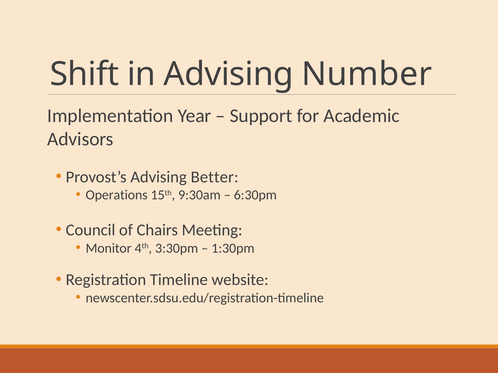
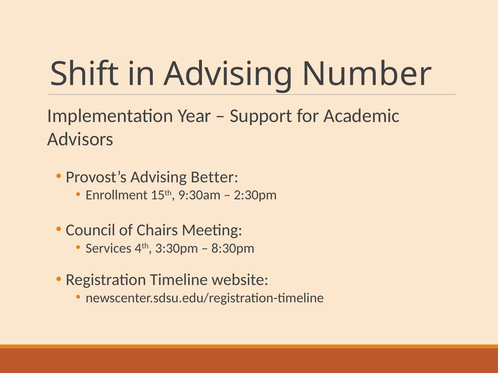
Operations: Operations -> Enrollment (117, 195)
6:30pm: 6:30pm -> 2:30pm (255, 195)
Monitor: Monitor -> Services (109, 248)
1:30pm: 1:30pm -> 8:30pm (233, 248)
